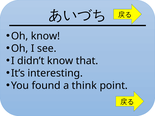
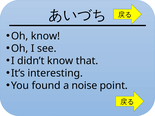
think: think -> noise (84, 86)
